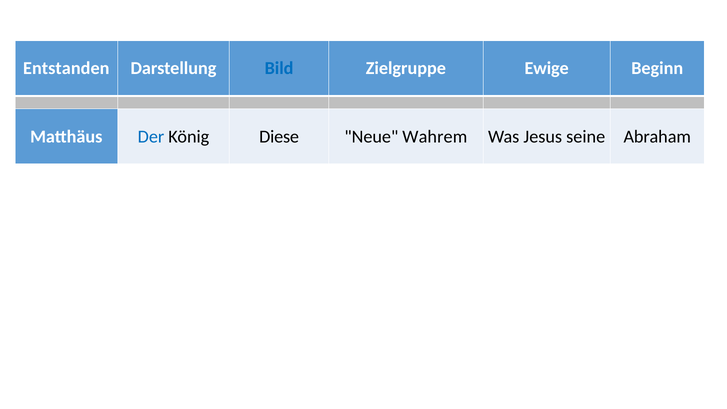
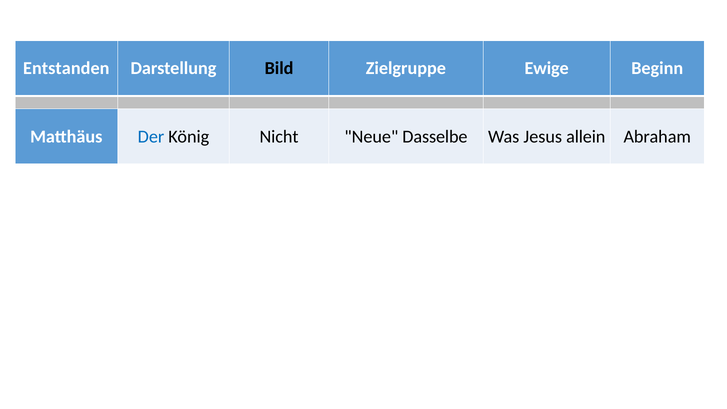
Bild colour: blue -> black (279, 68)
Diese: Diese -> Nicht (279, 137)
Wahrem: Wahrem -> Dasselbe (435, 137)
seine: seine -> allein (586, 137)
